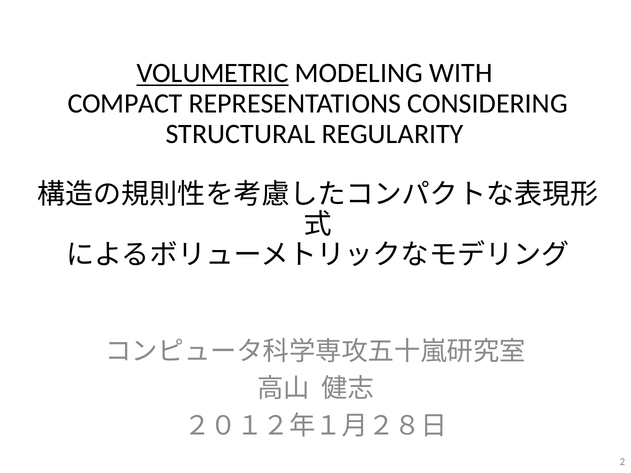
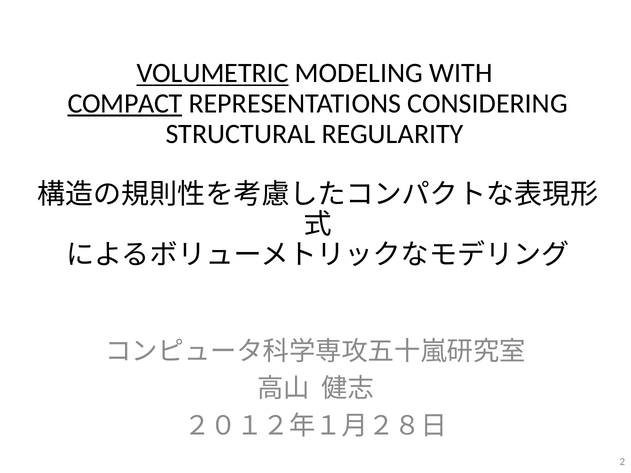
COMPACT underline: none -> present (125, 104)
